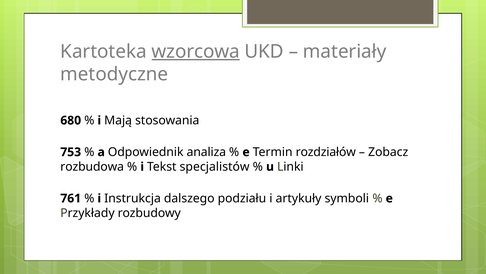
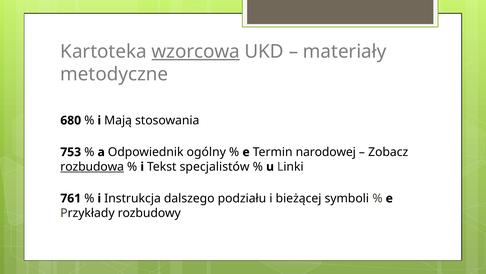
analiza: analiza -> ogólny (206, 152)
rozdziałów: rozdziałów -> narodowej (326, 152)
rozbudowa underline: none -> present (92, 166)
artykuły: artykuły -> bieżącej (299, 198)
